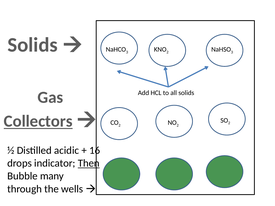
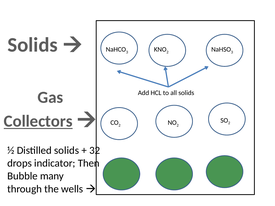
Distilled acidic: acidic -> solids (67, 151)
16: 16 -> 32 (95, 151)
Then underline: present -> none (89, 163)
